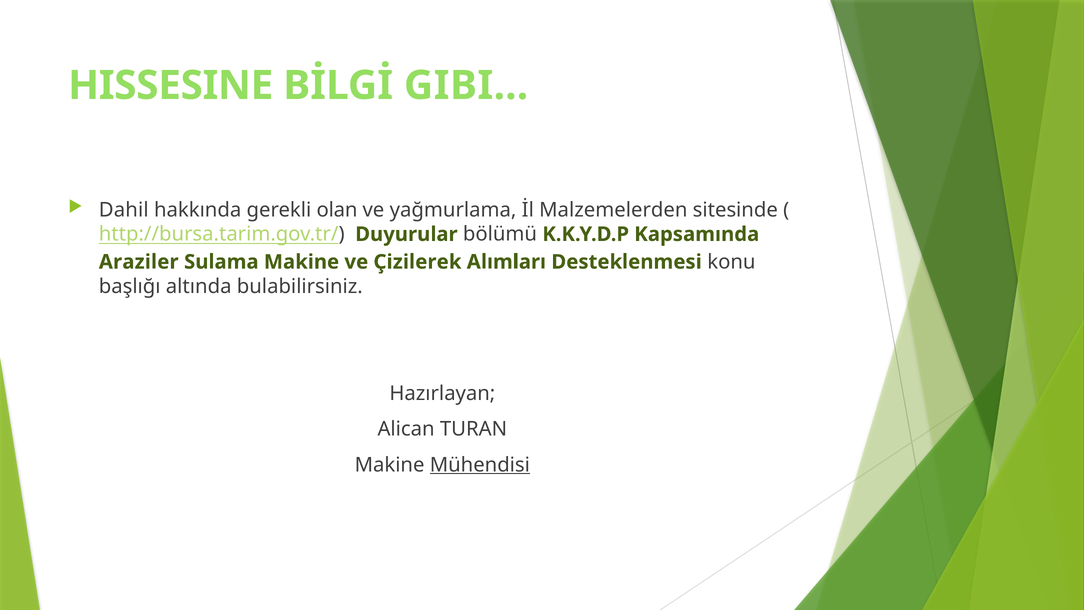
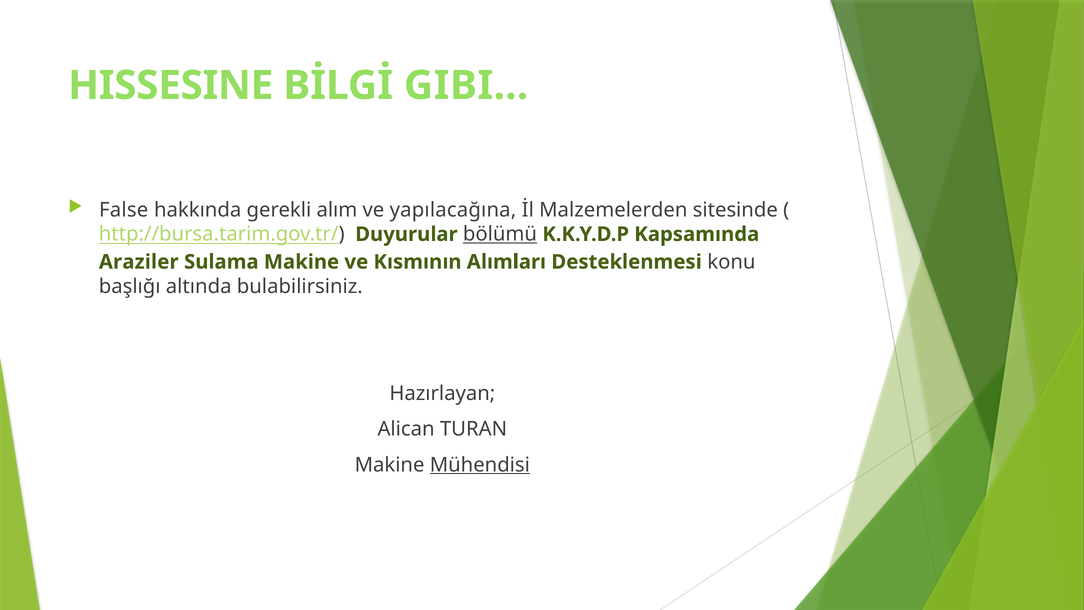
Dahil: Dahil -> False (124, 210)
olan: olan -> alım (337, 210)
yağmurlama: yağmurlama -> yapılacağına (453, 210)
bölümü underline: none -> present (500, 234)
Çizilerek: Çizilerek -> Kısmının (417, 262)
